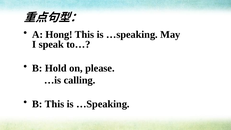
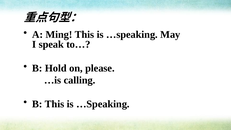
Hong: Hong -> Ming (59, 35)
